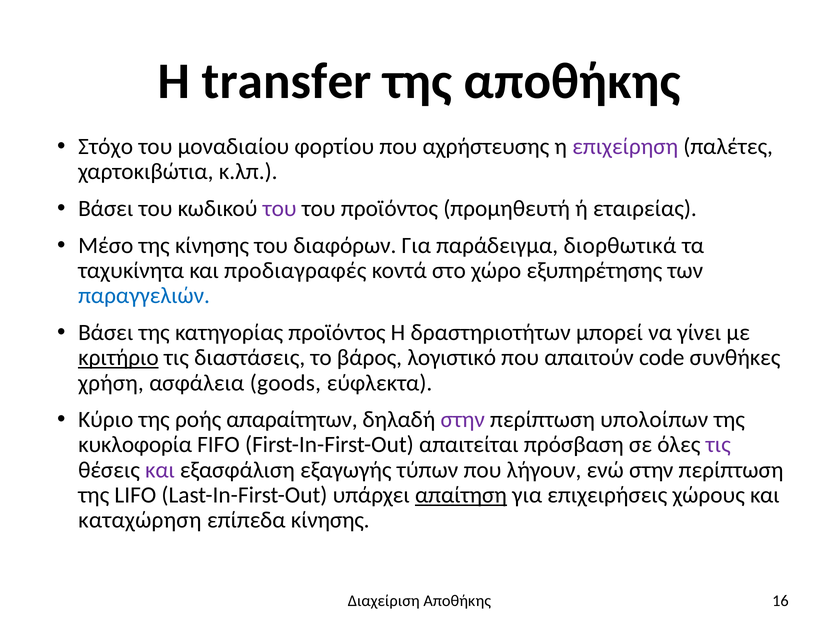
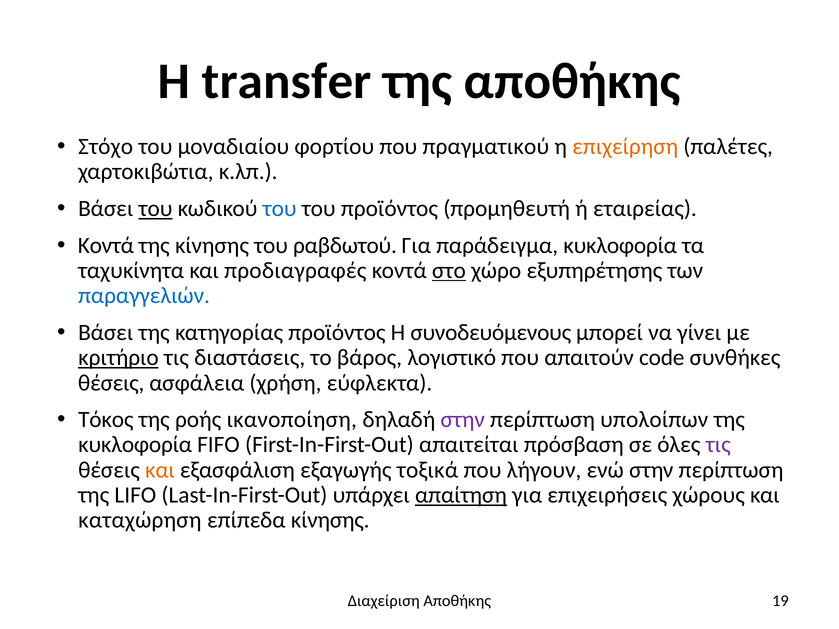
αχρήστευσης: αχρήστευσης -> πραγματικού (486, 147)
επιχείρηση colour: purple -> orange (625, 147)
του underline: none -> present (155, 209)
του colour: purple -> blue (280, 209)
Μέσο: Μέσο -> Κοντά (106, 245)
διαφόρων: διαφόρων -> ραβδωτού (345, 245)
παράδειγμα διορθωτικά: διορθωτικά -> κυκλοφορία (620, 245)
στο underline: none -> present (449, 271)
δραστηριοτήτων: δραστηριοτήτων -> συνοδευόμενους (491, 333)
χρήση: χρήση -> θέσεις (111, 383)
goods: goods -> χρήση (286, 383)
Κύριο: Κύριο -> Τόκος (106, 420)
απαραίτητων: απαραίτητων -> ικανοποίηση (292, 420)
και colour: purple -> orange (160, 470)
τύπων: τύπων -> τοξικά (427, 470)
16: 16 -> 19 (780, 601)
